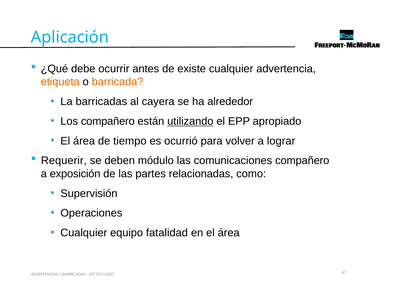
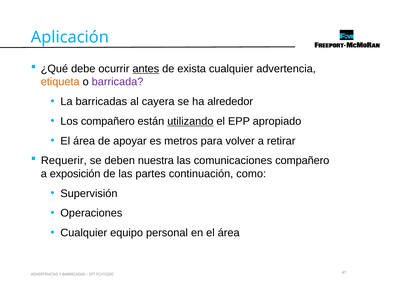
antes underline: none -> present (146, 69)
existe: existe -> exista (192, 69)
barricada colour: orange -> purple (118, 82)
tiempo: tiempo -> apoyar (130, 141)
ocurrió: ocurrió -> metros (181, 141)
lograr: lograr -> retirar (281, 141)
módulo: módulo -> nuestra (156, 160)
relacionadas: relacionadas -> continuación (201, 174)
fatalidad: fatalidad -> personal (167, 233)
